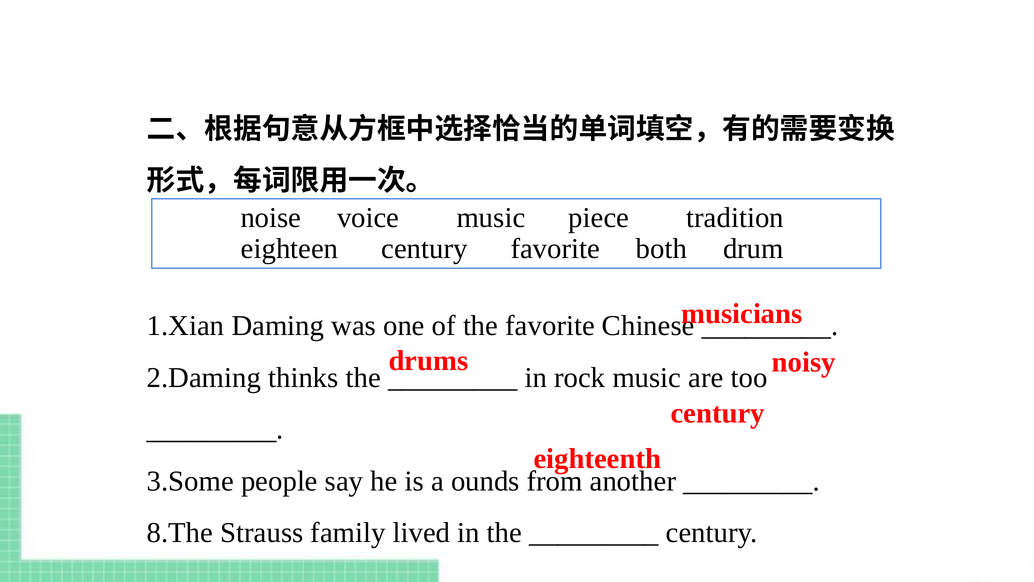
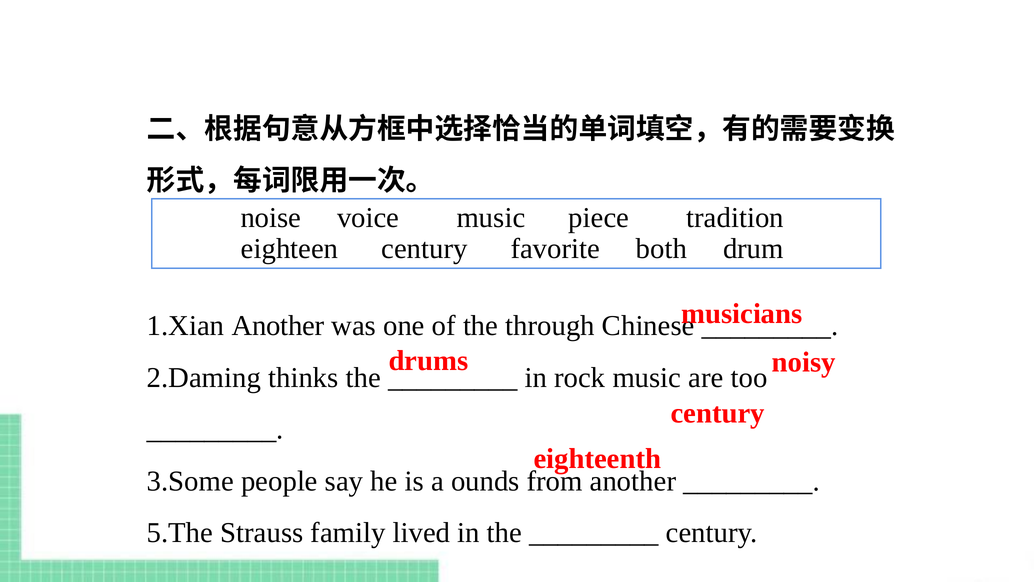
1.Xian Daming: Daming -> Another (278, 326)
the favorite: favorite -> through (550, 326)
8.The: 8.The -> 5.The (180, 532)
